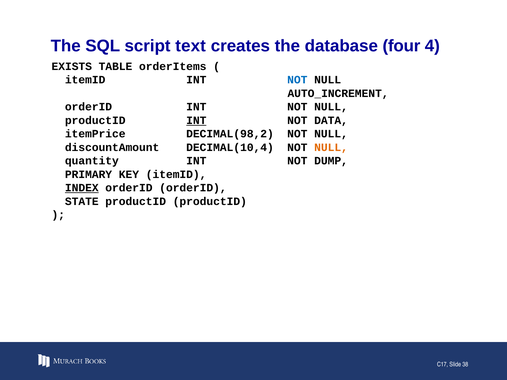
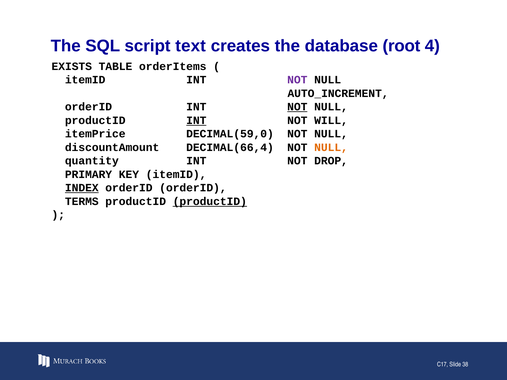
four: four -> root (401, 46)
NOT colour: blue -> purple (297, 80)
NOT underline: none -> present (297, 107)
DATA: DATA -> WILL (331, 120)
DECIMAL(98,2: DECIMAL(98,2 -> DECIMAL(59,0 (230, 134)
DECIMAL(10,4: DECIMAL(10,4 -> DECIMAL(66,4 (230, 147)
DUMP: DUMP -> DROP (331, 161)
STATE: STATE -> TERMS (82, 202)
productID underline: none -> present (210, 202)
